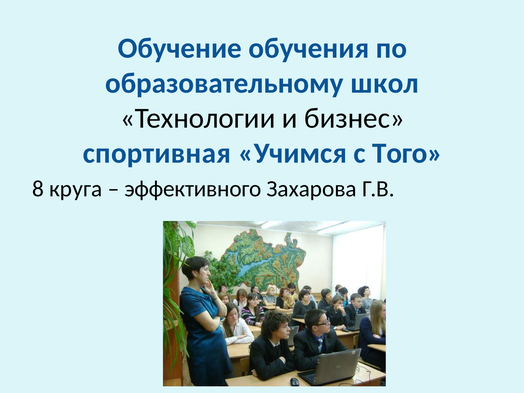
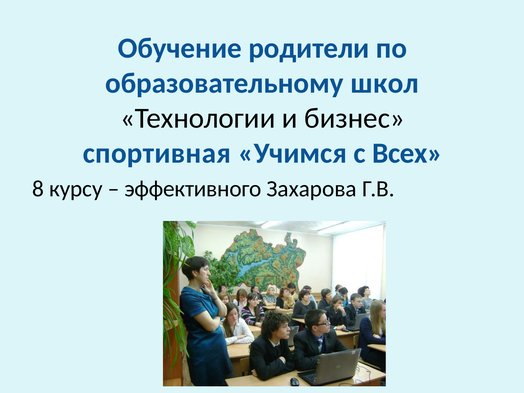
обучения: обучения -> родители (309, 48)
Того: Того -> Всех (407, 153)
круга: круга -> курсу (76, 189)
